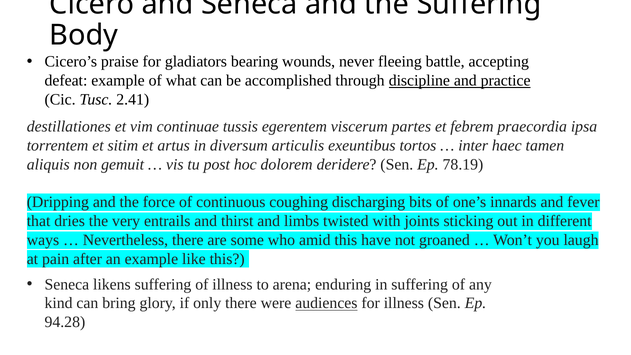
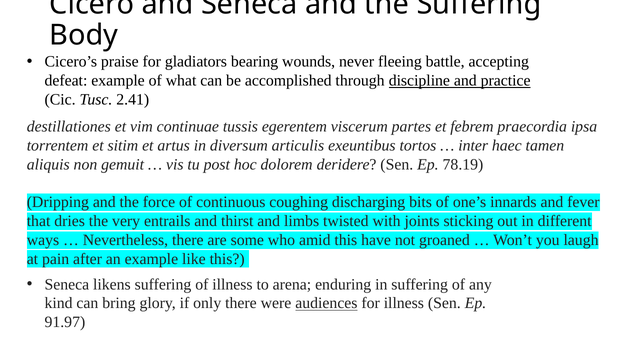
94.28: 94.28 -> 91.97 (65, 322)
